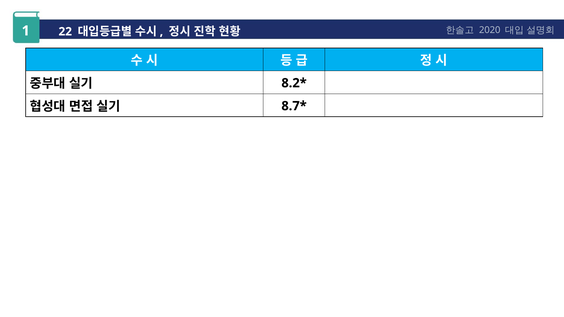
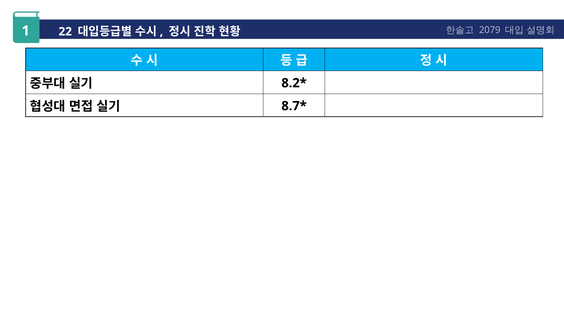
2020: 2020 -> 2079 (490, 30)
